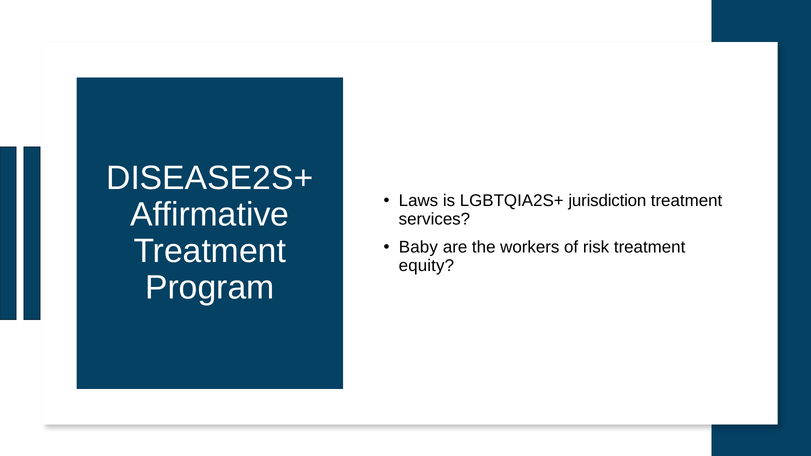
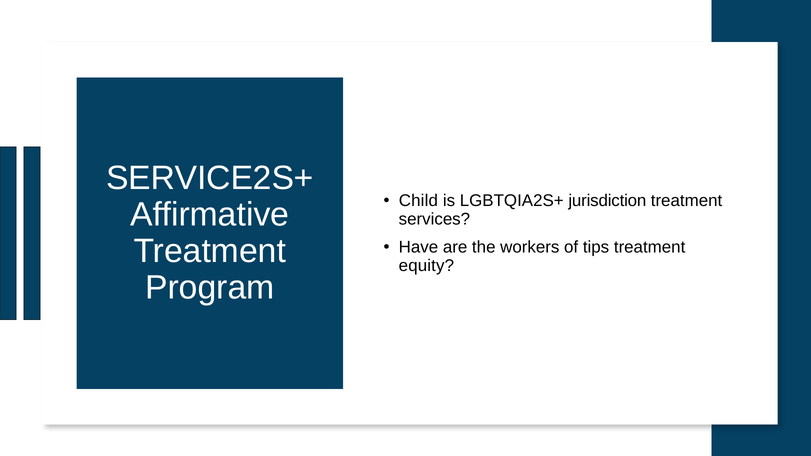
DISEASE2S+: DISEASE2S+ -> SERVICE2S+ (210, 178)
Laws: Laws -> Child (418, 201)
Baby: Baby -> Have (418, 247)
risk: risk -> tips (596, 247)
